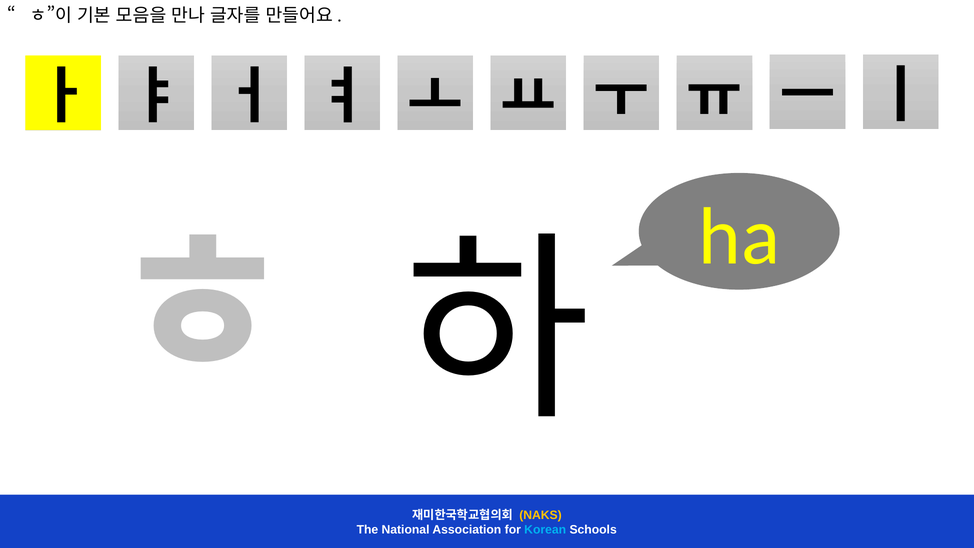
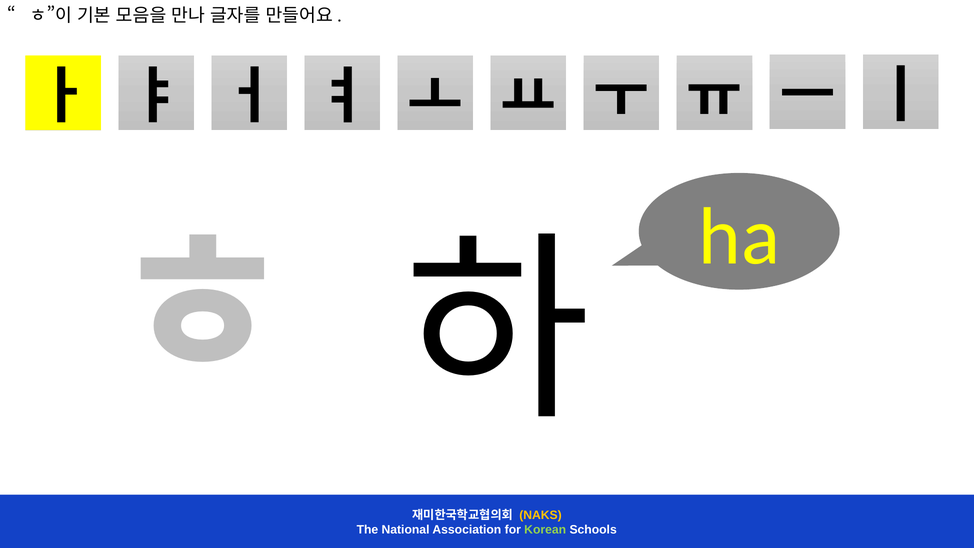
Korean colour: light blue -> light green (545, 530)
